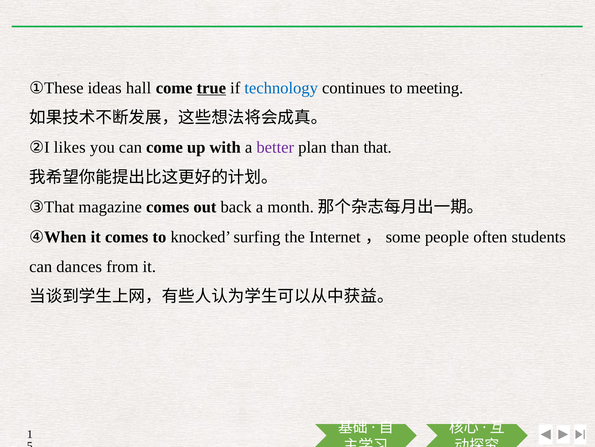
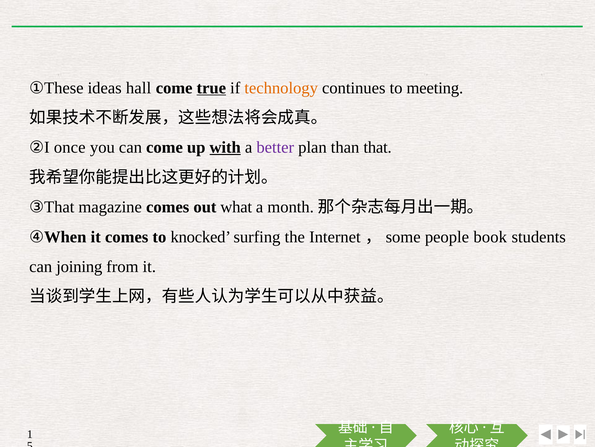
technology colour: blue -> orange (281, 88)
likes: likes -> once (70, 147)
with underline: none -> present (225, 147)
back: back -> what (236, 207)
often: often -> book (490, 236)
dances: dances -> joining (79, 266)
